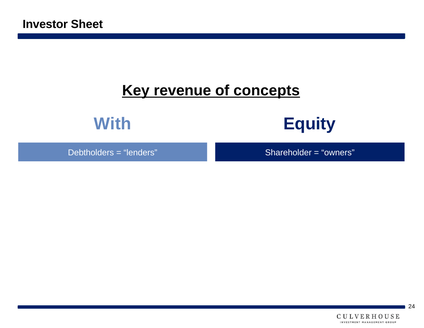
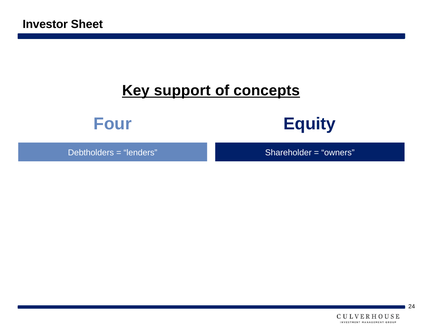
revenue: revenue -> support (182, 90)
With: With -> Four (113, 124)
